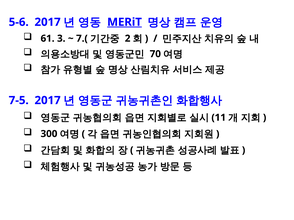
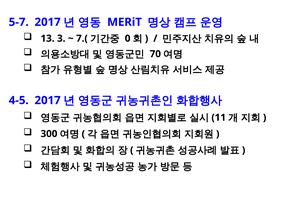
5-6: 5-6 -> 5-7 (19, 22)
MERiT underline: present -> none (125, 22)
61: 61 -> 13 (48, 39)
2: 2 -> 0 (128, 39)
7-5: 7-5 -> 4-5 (19, 101)
